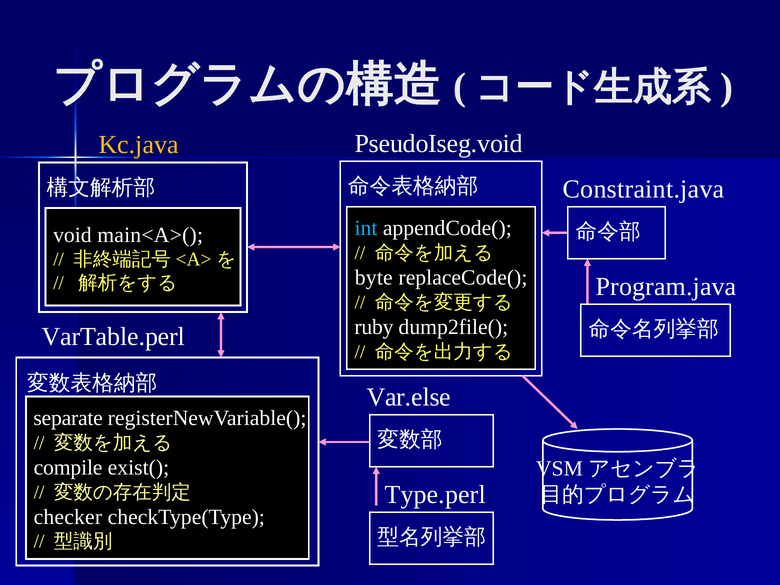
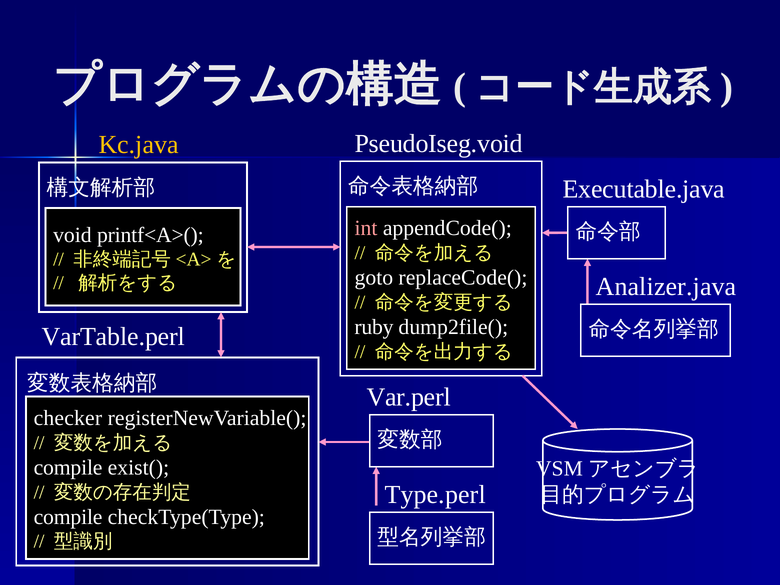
Constraint.java: Constraint.java -> Executable.java (644, 189)
int colour: light blue -> pink (366, 228)
main<A>(: main<A>( -> printf<A>( (150, 235)
byte: byte -> goto (374, 278)
Program.java: Program.java -> Analizer.java (666, 287)
Var.else: Var.else -> Var.perl (409, 397)
separate: separate -> checker (68, 418)
checker: checker -> compile (68, 517)
